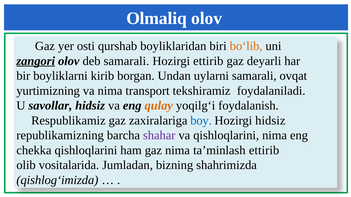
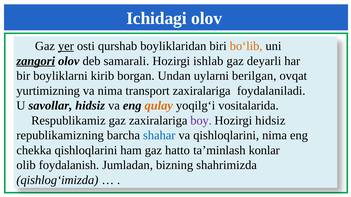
Olmaliq: Olmaliq -> Ichidagi (156, 18)
yer underline: none -> present (66, 46)
Hozirgi ettirib: ettirib -> ishlab (208, 61)
uylarni samarali: samarali -> berilgan (254, 76)
transport tekshiramiz: tekshiramiz -> zaxiralariga (202, 91)
foydalanish: foydalanish -> vositalarida (248, 106)
boy colour: blue -> purple (201, 121)
shahar colour: purple -> blue (159, 136)
gaz nima: nima -> hatto (177, 151)
ta’minlash ettirib: ettirib -> konlar (264, 151)
vositalarida: vositalarida -> foydalanish (69, 165)
